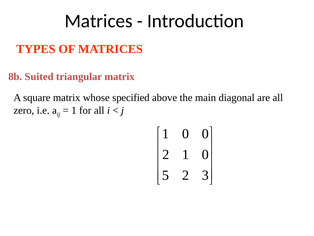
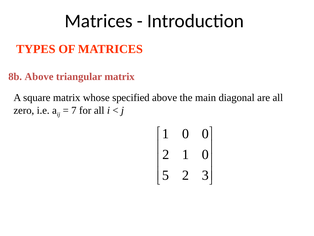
8b Suited: Suited -> Above (39, 77)
1: 1 -> 7 (74, 110)
